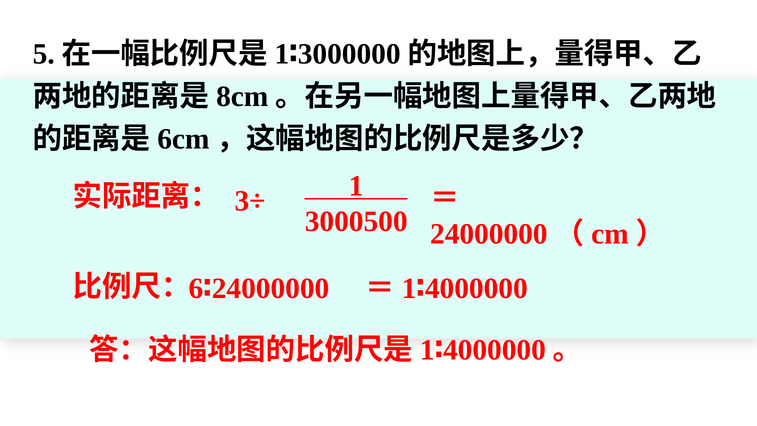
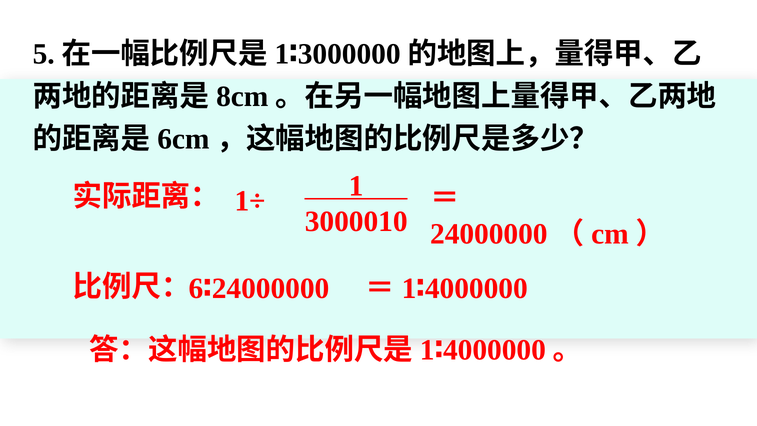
3÷: 3÷ -> 1÷ (250, 201)
3000500: 3000500 -> 3000010 (356, 221)
